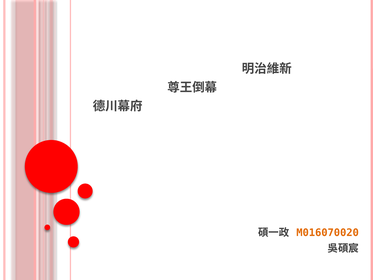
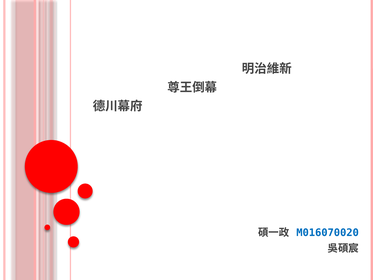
M016070020 colour: orange -> blue (328, 233)
